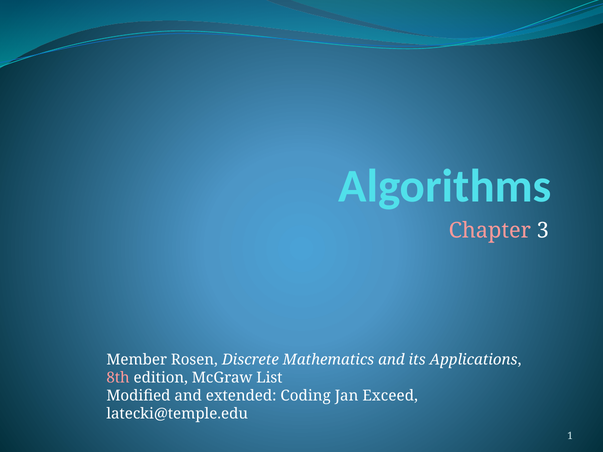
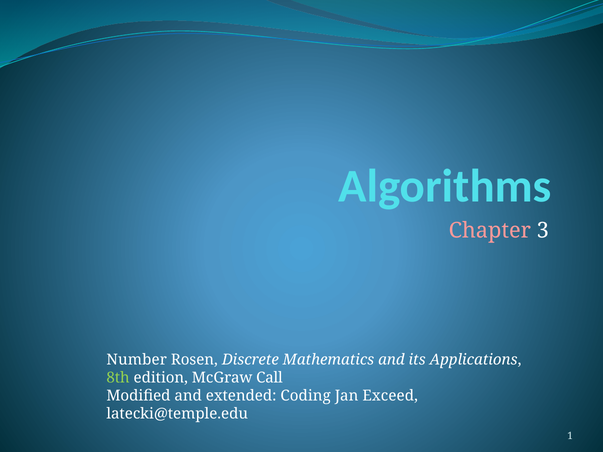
Member: Member -> Number (137, 360)
8th colour: pink -> light green (118, 378)
List: List -> Call (269, 378)
